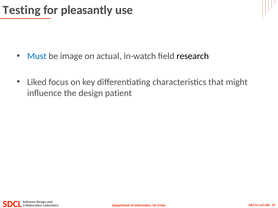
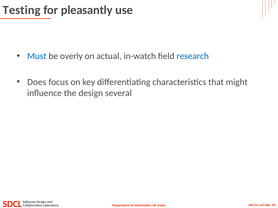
image: image -> overly (71, 56)
research colour: black -> blue (193, 56)
Liked: Liked -> Does (37, 82)
patient: patient -> several (118, 93)
